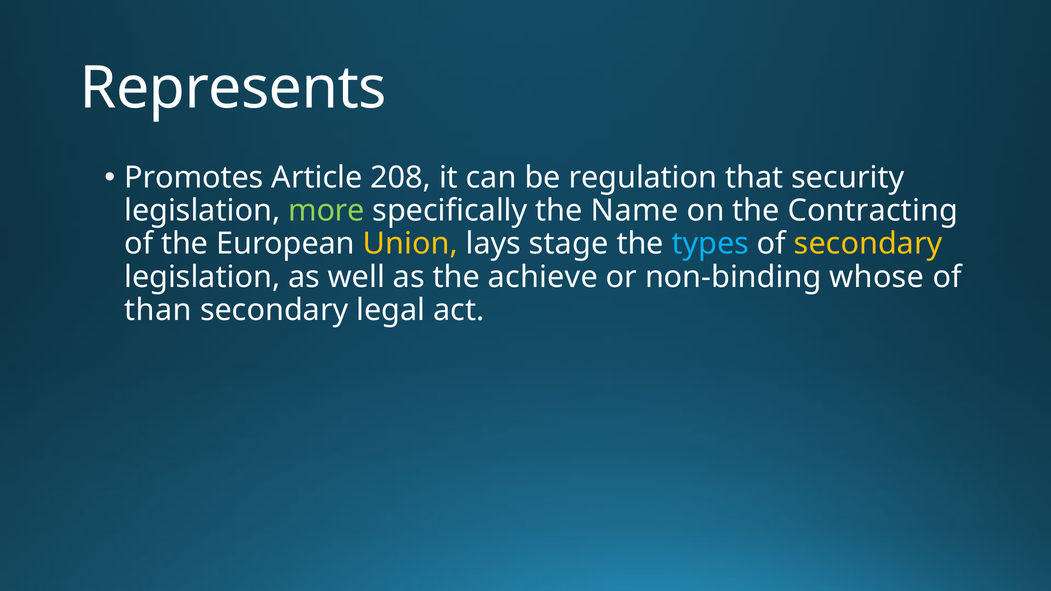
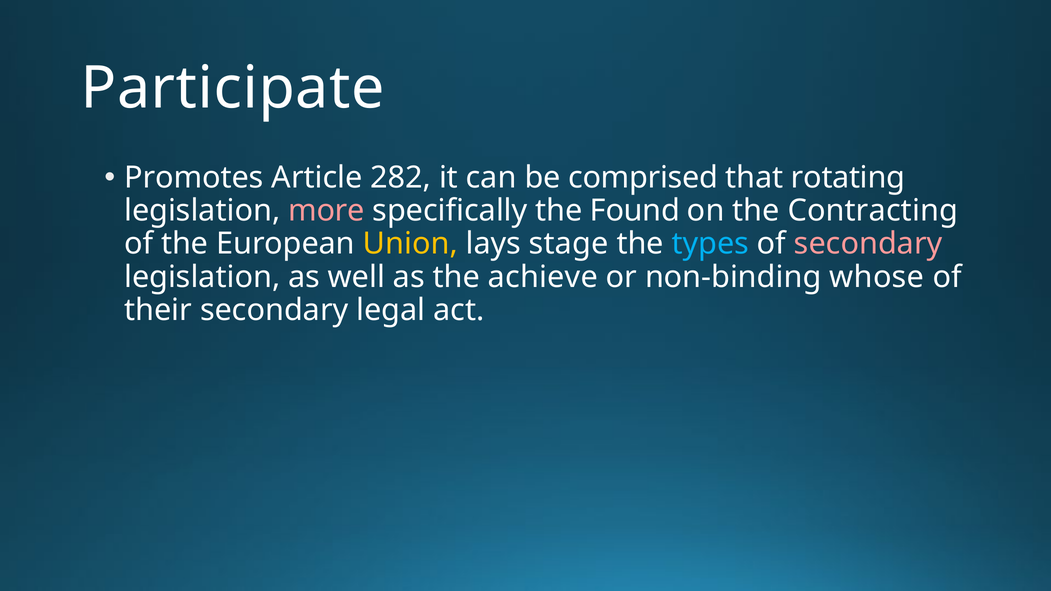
Represents: Represents -> Participate (233, 88)
208: 208 -> 282 (401, 178)
regulation: regulation -> comprised (643, 178)
security: security -> rotating (848, 178)
more colour: light green -> pink (326, 211)
Name: Name -> Found (635, 211)
secondary colour: yellow -> pink (868, 244)
than: than -> their (158, 310)
